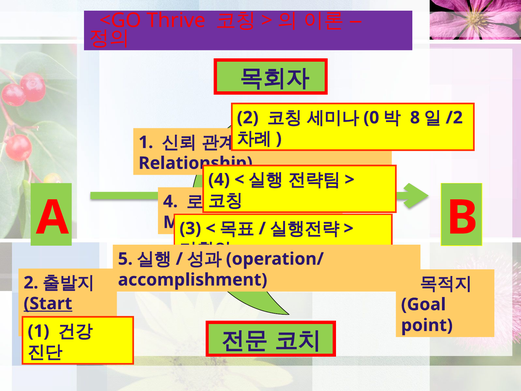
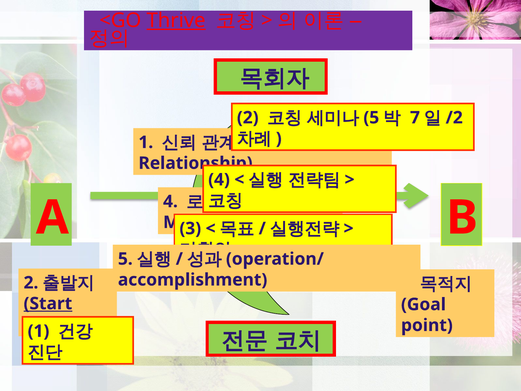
Thrive underline: none -> present (176, 21)
0: 0 -> 5 (371, 118)
8: 8 -> 7 (415, 118)
